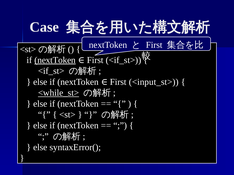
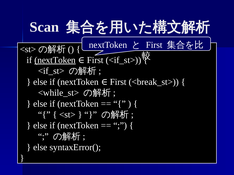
Case: Case -> Scan (44, 27)
<input_st>: <input_st> -> <break_st> (154, 82)
<while_st> underline: present -> none (59, 93)
